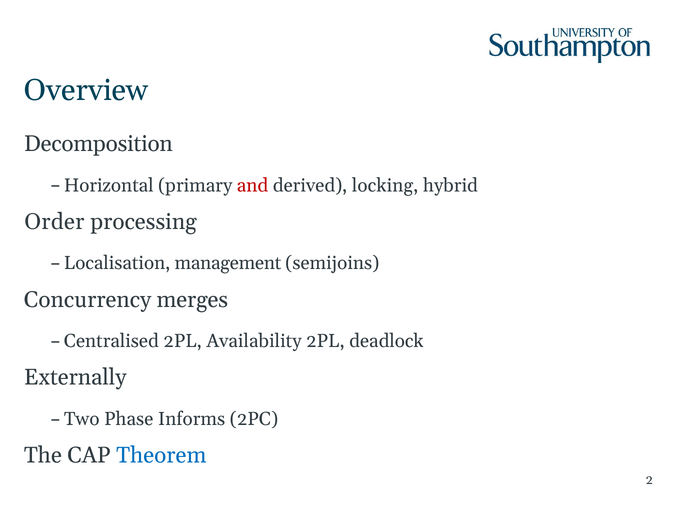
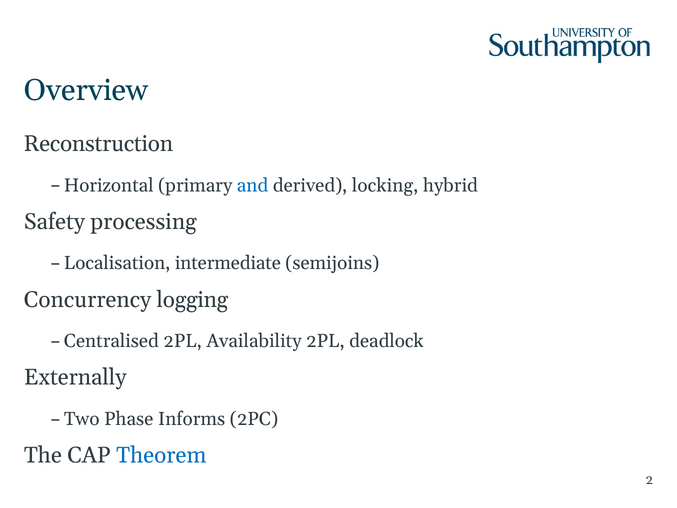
Decomposition: Decomposition -> Reconstruction (98, 144)
and colour: red -> blue (253, 185)
Order: Order -> Safety (54, 222)
management: management -> intermediate (228, 263)
merges: merges -> logging (192, 299)
